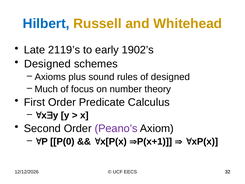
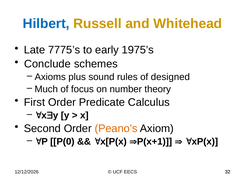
2119’s: 2119’s -> 7775’s (64, 50)
1902’s: 1902’s -> 1975’s (138, 50)
Designed: Designed -> Conclude (47, 64)
Peano’s colour: purple -> orange (116, 128)
